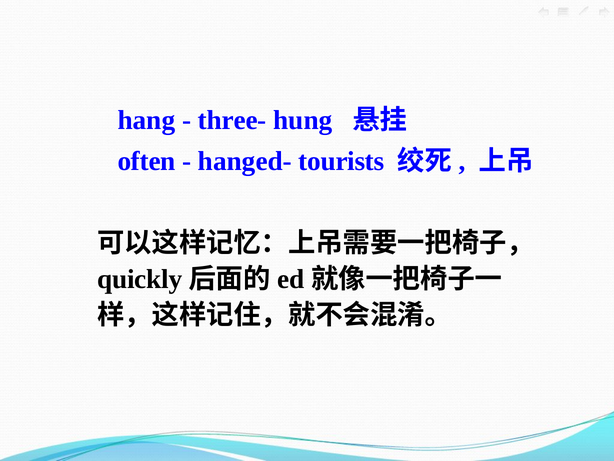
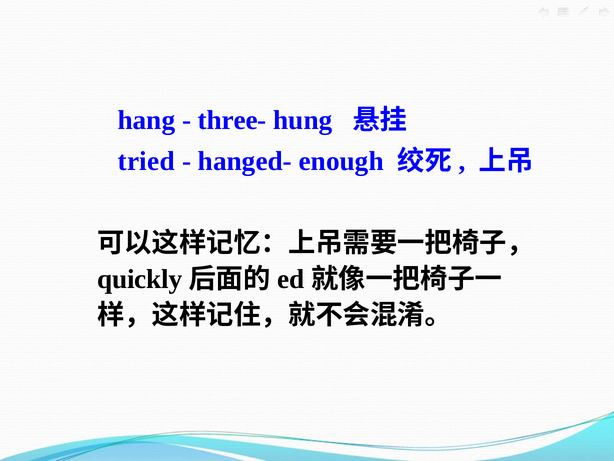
often: often -> tried (146, 161)
tourists: tourists -> enough (341, 161)
